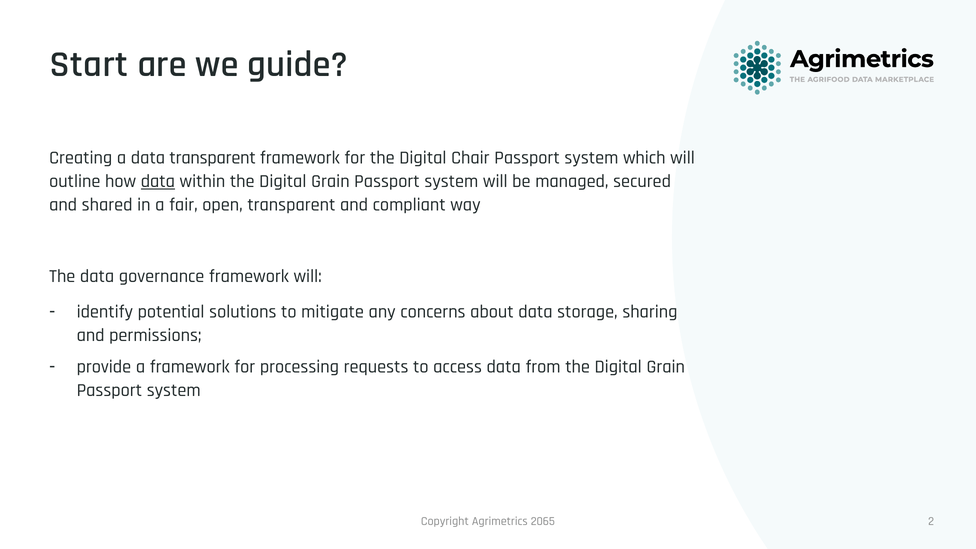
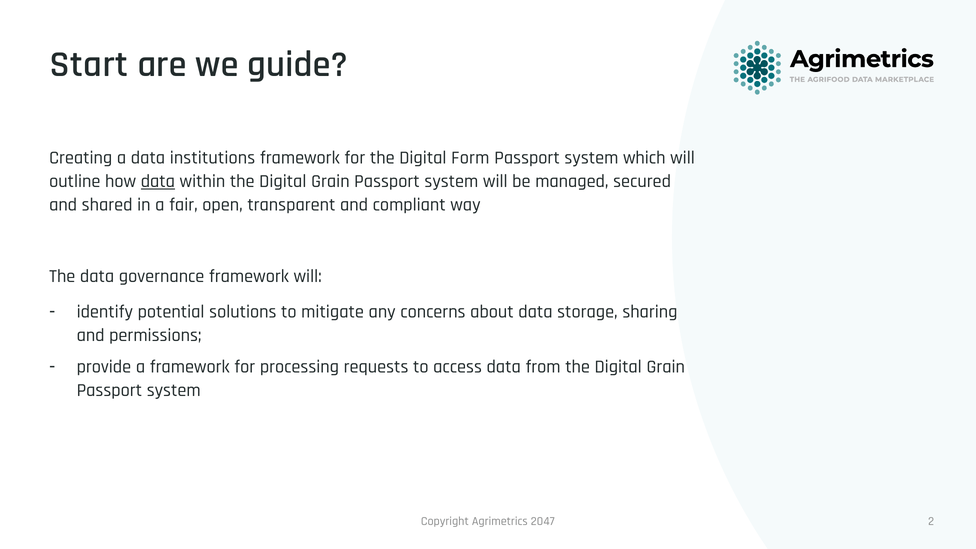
data transparent: transparent -> institutions (212, 158)
Chair: Chair -> Form (470, 158)
2065: 2065 -> 2047 (543, 521)
